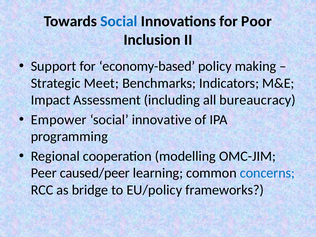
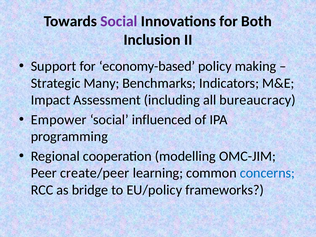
Social colour: blue -> purple (119, 21)
Poor: Poor -> Both (257, 21)
Meet: Meet -> Many (101, 83)
innovative: innovative -> influenced (162, 120)
caused/peer: caused/peer -> create/peer (95, 173)
